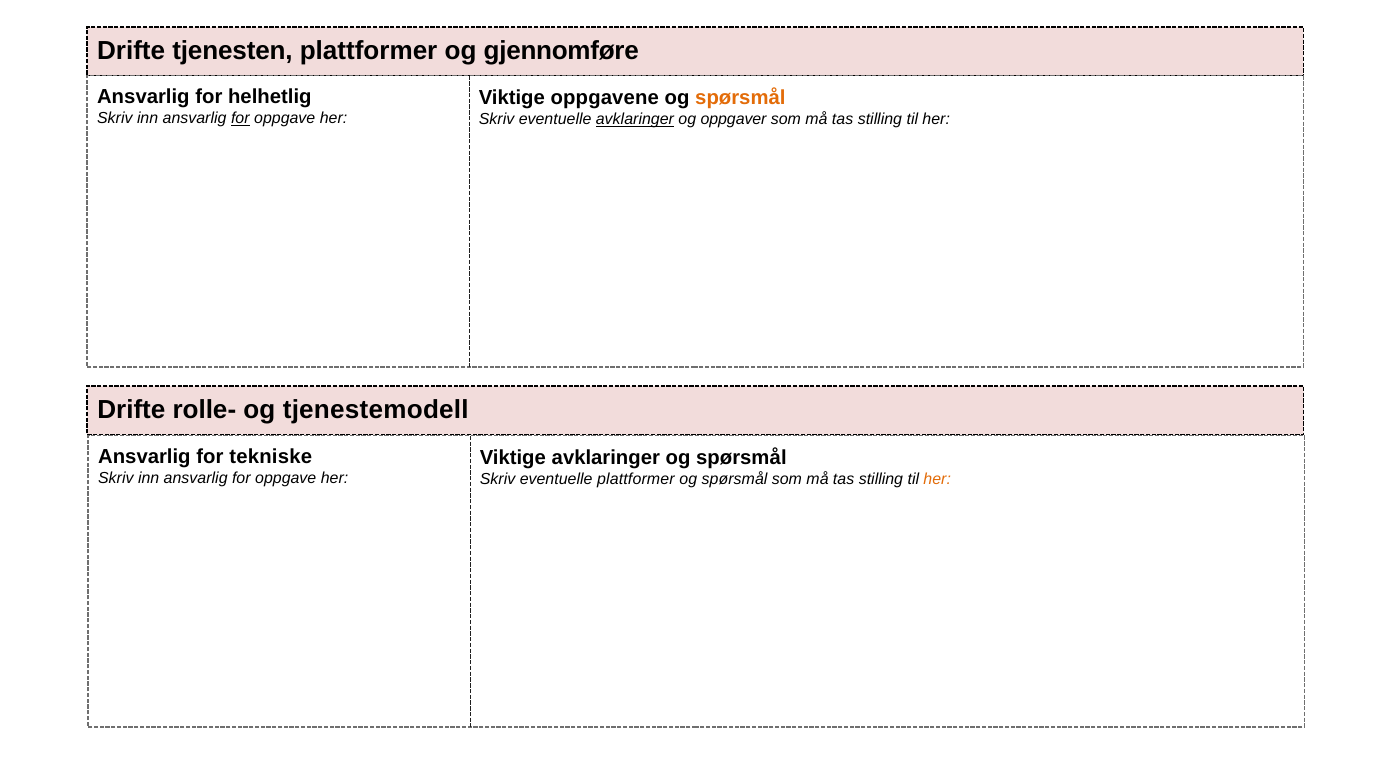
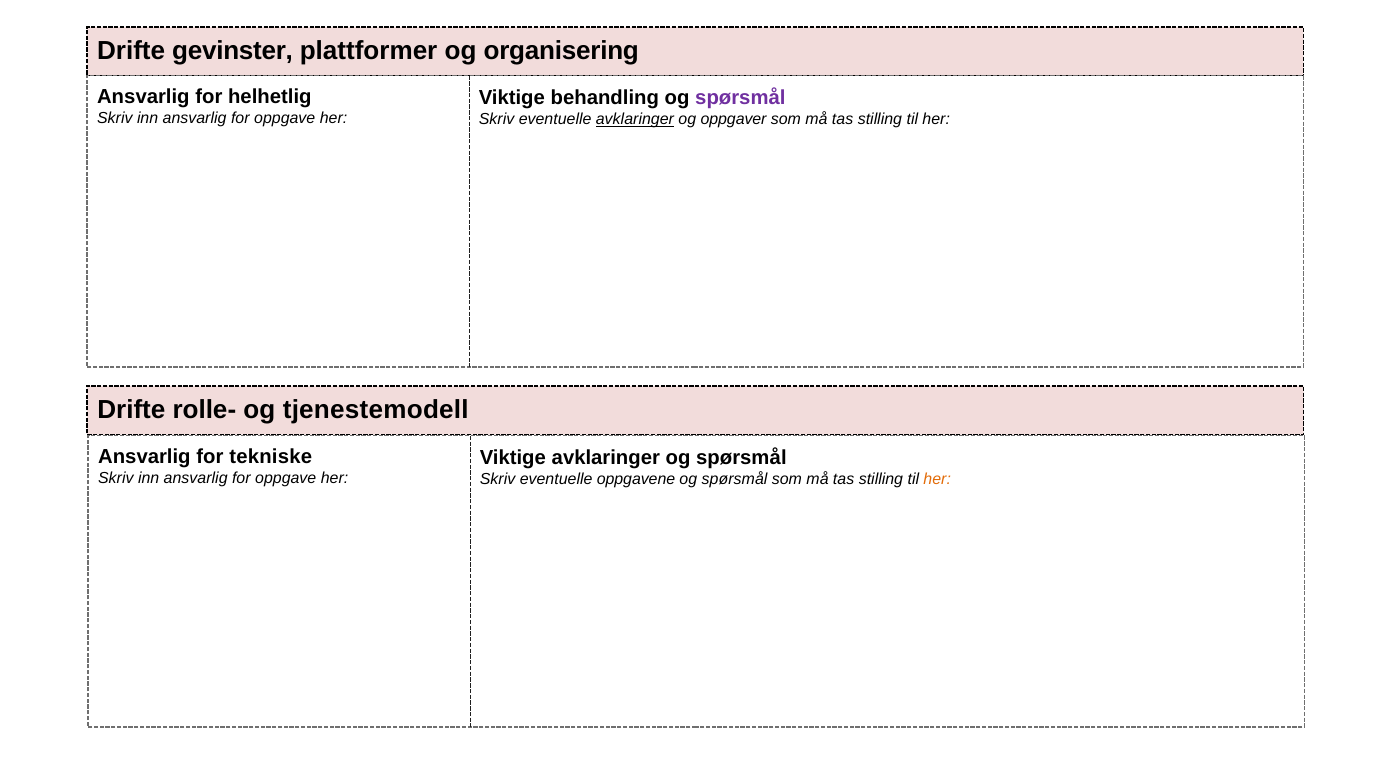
tjenesten: tjenesten -> gevinster (233, 51)
gjennomføre: gjennomføre -> organisering (561, 51)
oppgavene: oppgavene -> behandling (605, 98)
spørsmål colour: orange -> purple (740, 98)
for underline: present -> none (240, 118)
eventuelle plattformer: plattformer -> oppgavene (636, 479)
